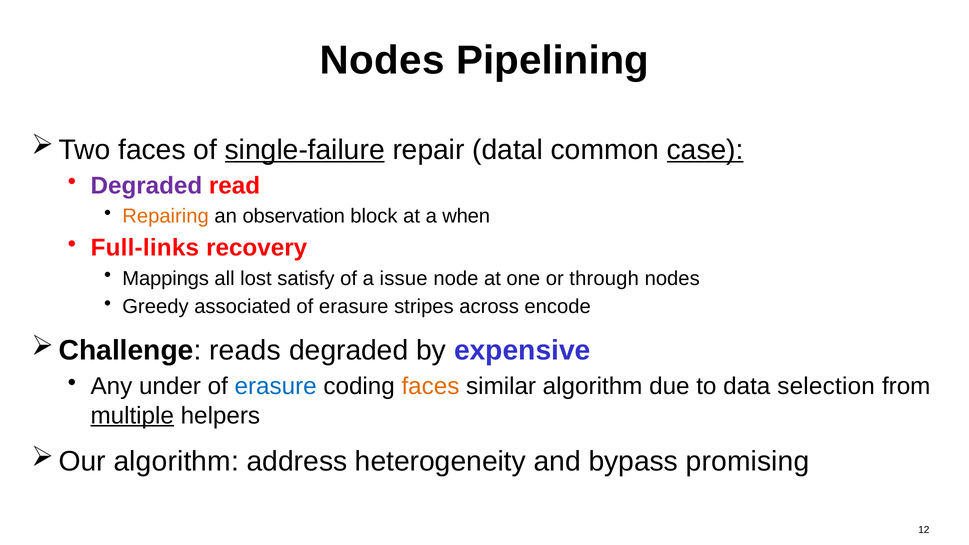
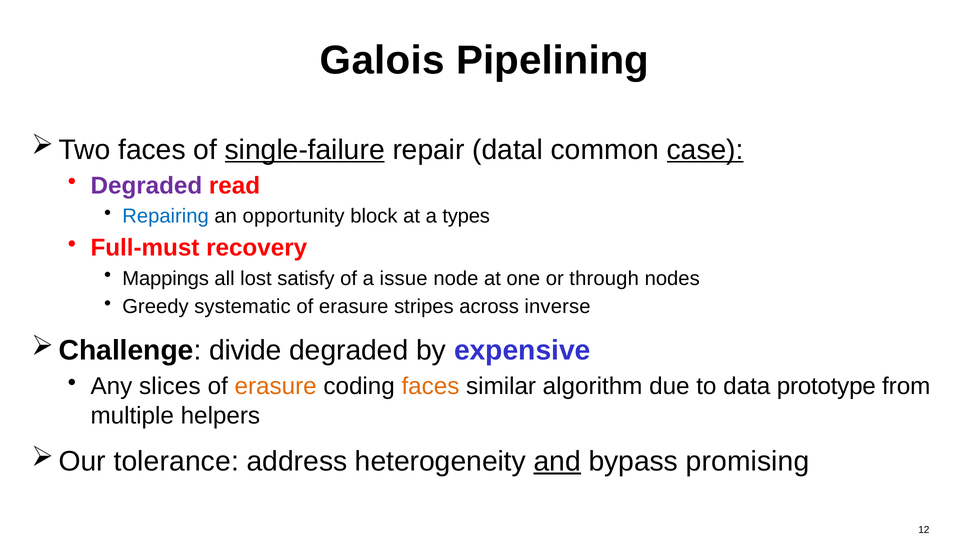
Nodes: Nodes -> Galois (382, 60)
Repairing colour: orange -> blue (166, 216)
observation: observation -> opportunity (294, 216)
when: when -> types (466, 216)
Full-links: Full-links -> Full-must (145, 248)
associated: associated -> systematic (242, 307)
encode: encode -> inverse (558, 307)
reads: reads -> divide (245, 351)
under: under -> slices (170, 387)
erasure colour: blue -> orange (276, 387)
selection: selection -> prototype (826, 387)
multiple underline: present -> none (132, 416)
algorithm: algorithm -> tolerance (176, 462)
and underline: none -> present (557, 462)
